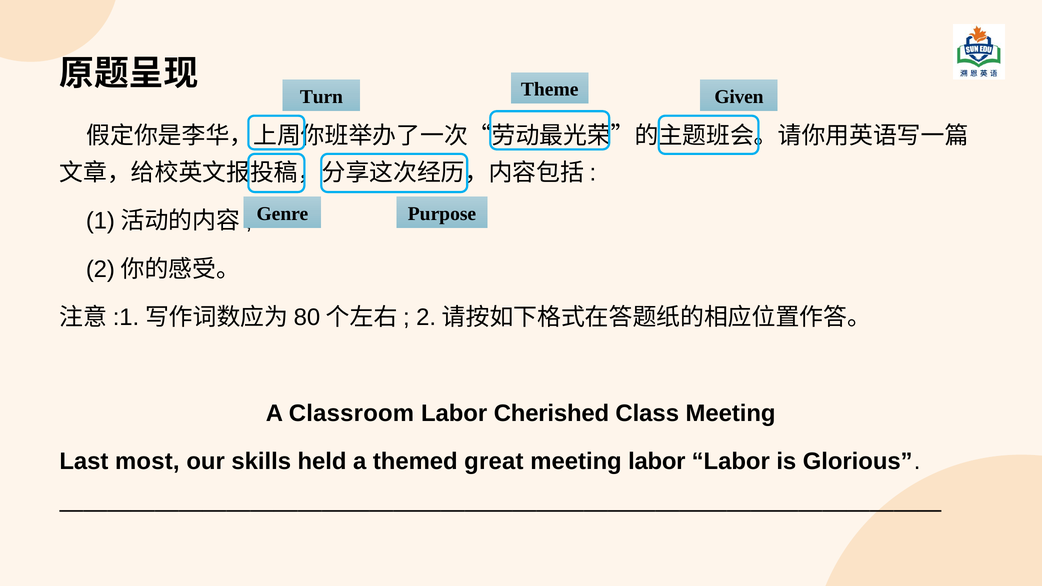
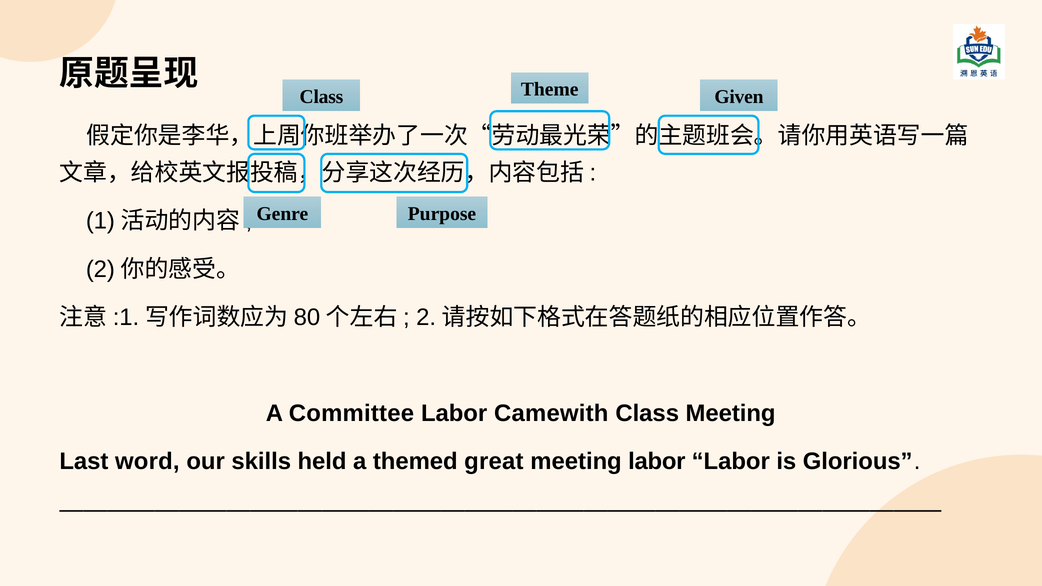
Turn: Turn -> Class (321, 97)
Classroom: Classroom -> Committee (351, 414)
Cherished: Cherished -> Camewith (551, 414)
most: most -> word (147, 462)
